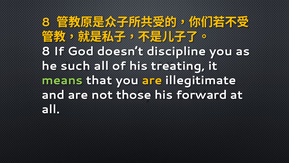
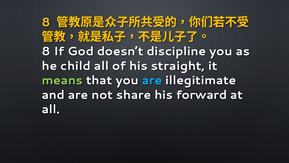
such: such -> child (75, 66)
treating: treating -> straight (178, 66)
are colour: yellow -> light blue (152, 80)
those: those -> share (134, 95)
